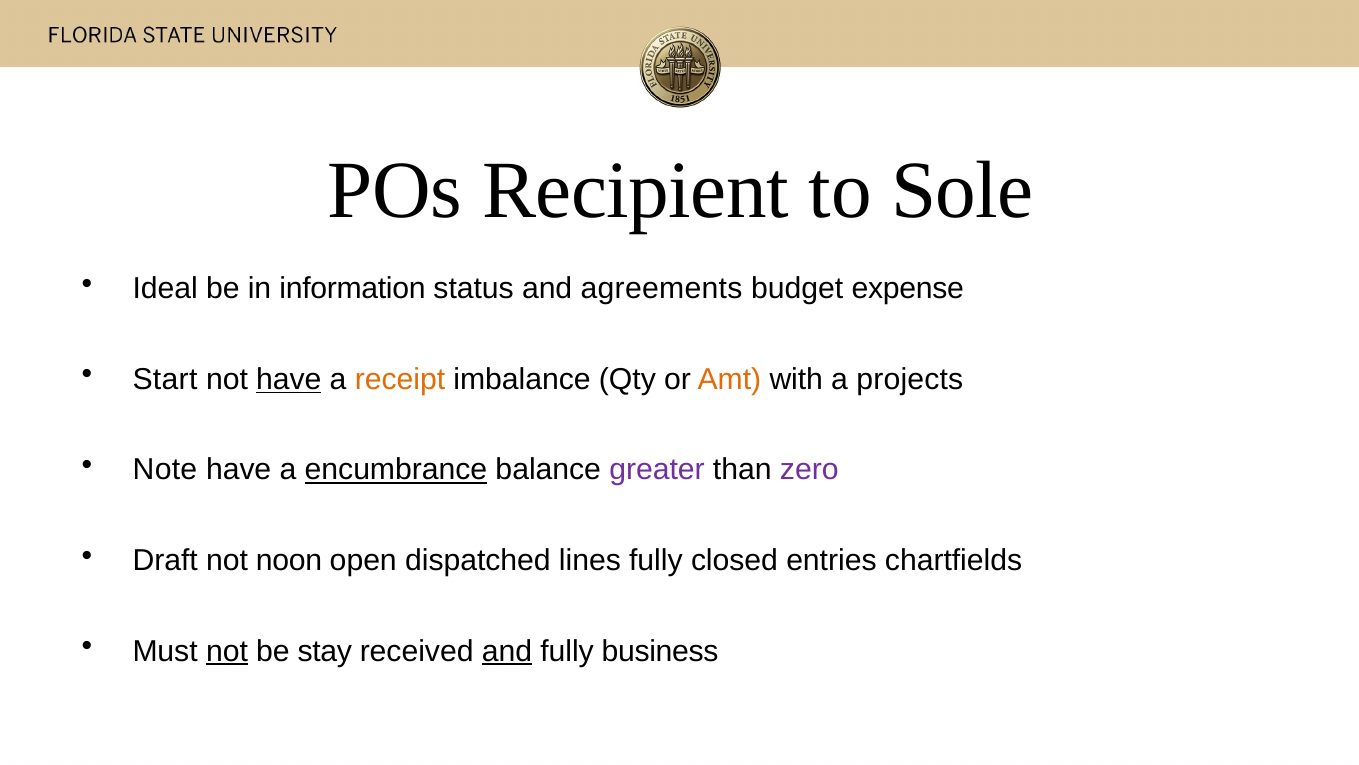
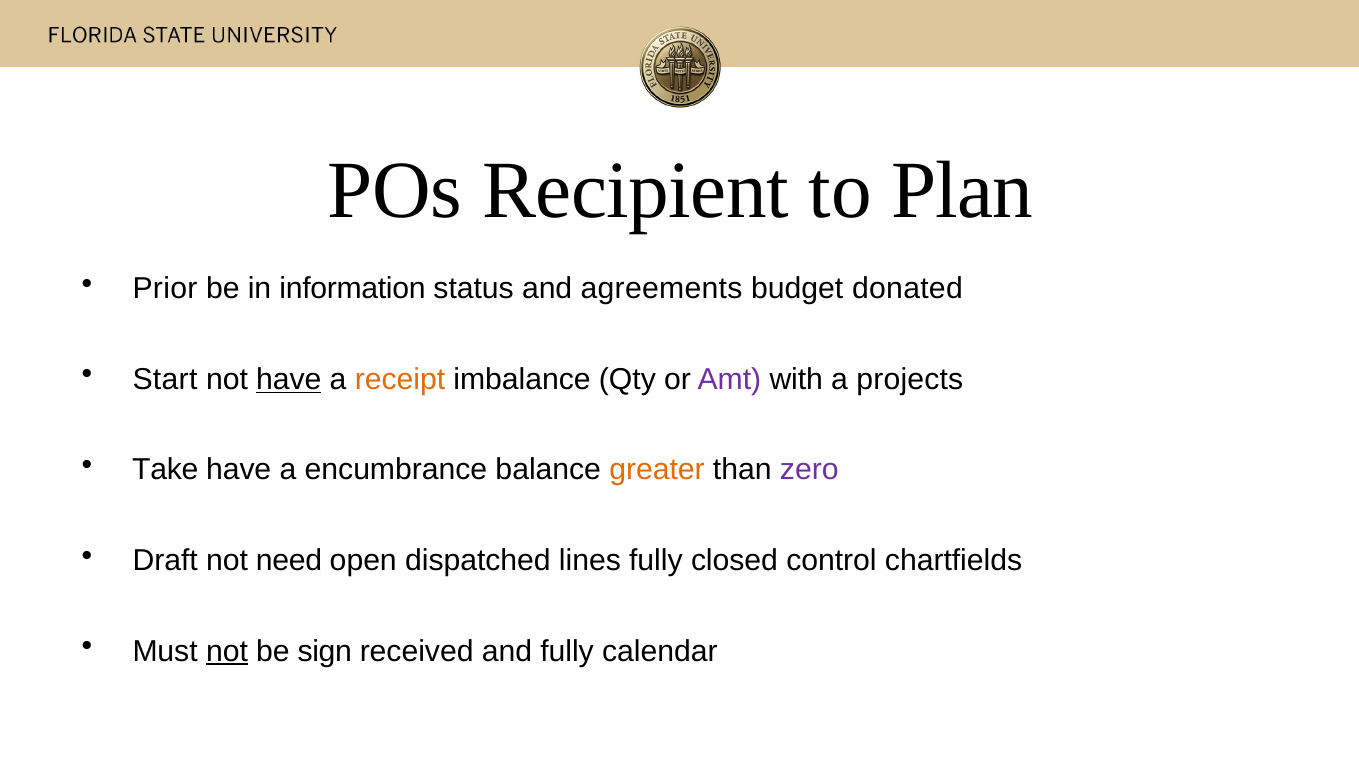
Sole: Sole -> Plan (962, 191)
Ideal: Ideal -> Prior (165, 289)
expense: expense -> donated (907, 289)
Amt colour: orange -> purple (729, 379)
Note: Note -> Take (165, 470)
encumbrance underline: present -> none (396, 470)
greater colour: purple -> orange (657, 470)
noon: noon -> need (289, 560)
entries: entries -> control (831, 560)
stay: stay -> sign (325, 651)
and underline: present -> none (507, 651)
business: business -> calendar (660, 651)
